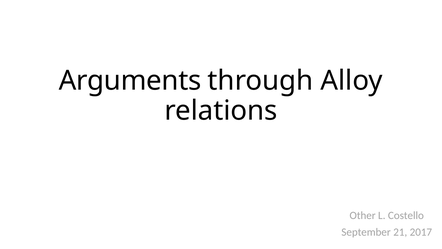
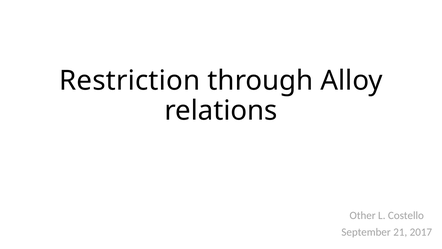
Arguments: Arguments -> Restriction (130, 81)
